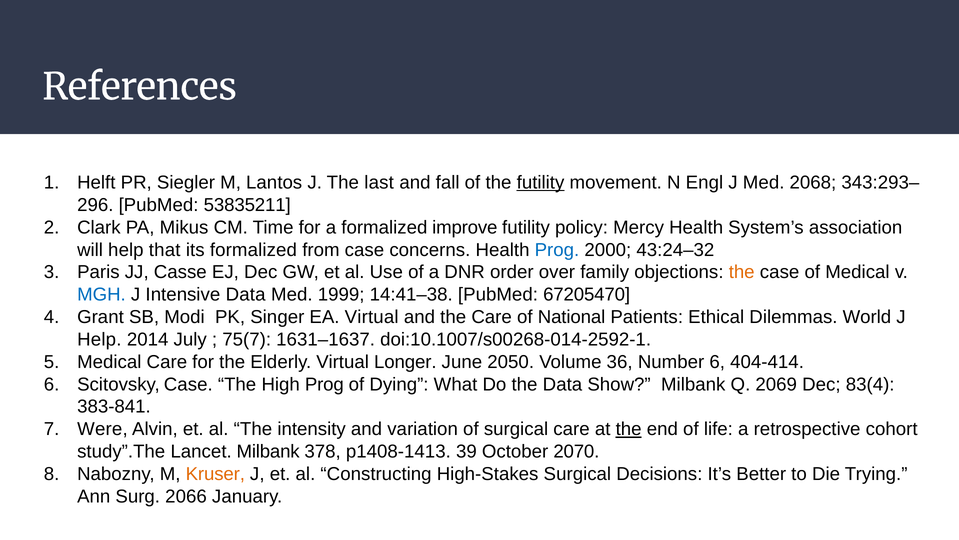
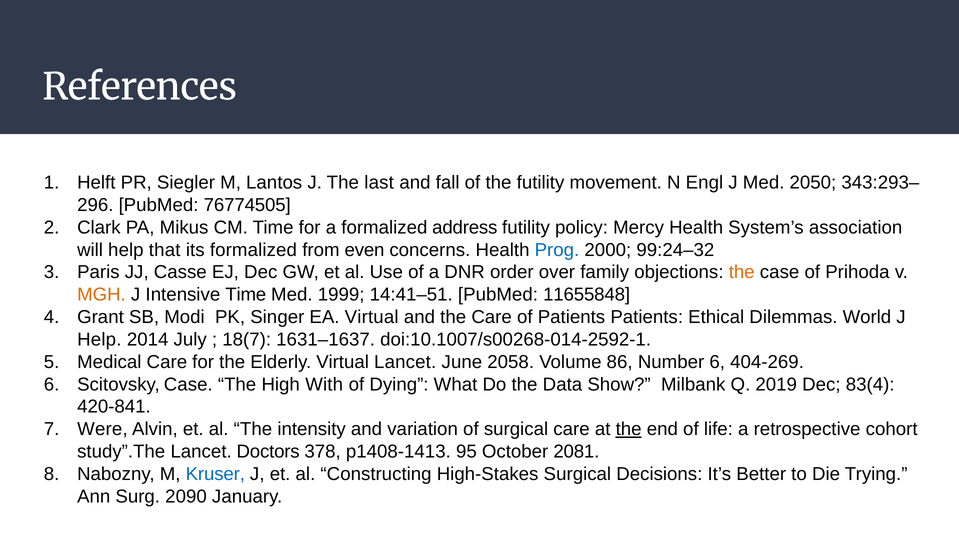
futility underline: present -> none (541, 182)
2068: 2068 -> 2050 (813, 182)
53835211: 53835211 -> 76774505 (247, 205)
improve: improve -> address (465, 227)
from case: case -> even (365, 250)
43:24–32: 43:24–32 -> 99:24–32 (675, 250)
of Medical: Medical -> Prihoda (857, 272)
MGH colour: blue -> orange (101, 294)
Intensive Data: Data -> Time (246, 294)
14:41–38: 14:41–38 -> 14:41–51 (411, 294)
67205470: 67205470 -> 11655848 (587, 294)
of National: National -> Patients (571, 317)
75(7: 75(7 -> 18(7 (247, 339)
Virtual Longer: Longer -> Lancet (405, 362)
2050: 2050 -> 2058 (511, 362)
36: 36 -> 86 (620, 362)
404-414: 404-414 -> 404-269 (767, 362)
High Prog: Prog -> With (324, 384)
2069: 2069 -> 2019 (776, 384)
383-841: 383-841 -> 420-841 (114, 406)
Lancet Milbank: Milbank -> Doctors (268, 451)
39: 39 -> 95 (466, 451)
2070: 2070 -> 2081 (576, 451)
Kruser colour: orange -> blue (215, 474)
2066: 2066 -> 2090 (186, 496)
